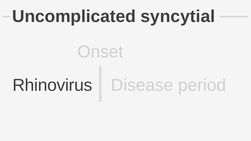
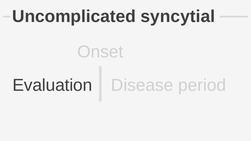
Rhinovirus: Rhinovirus -> Evaluation (52, 85)
